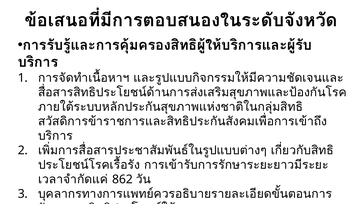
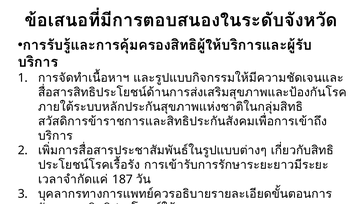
862: 862 -> 187 (122, 179)
